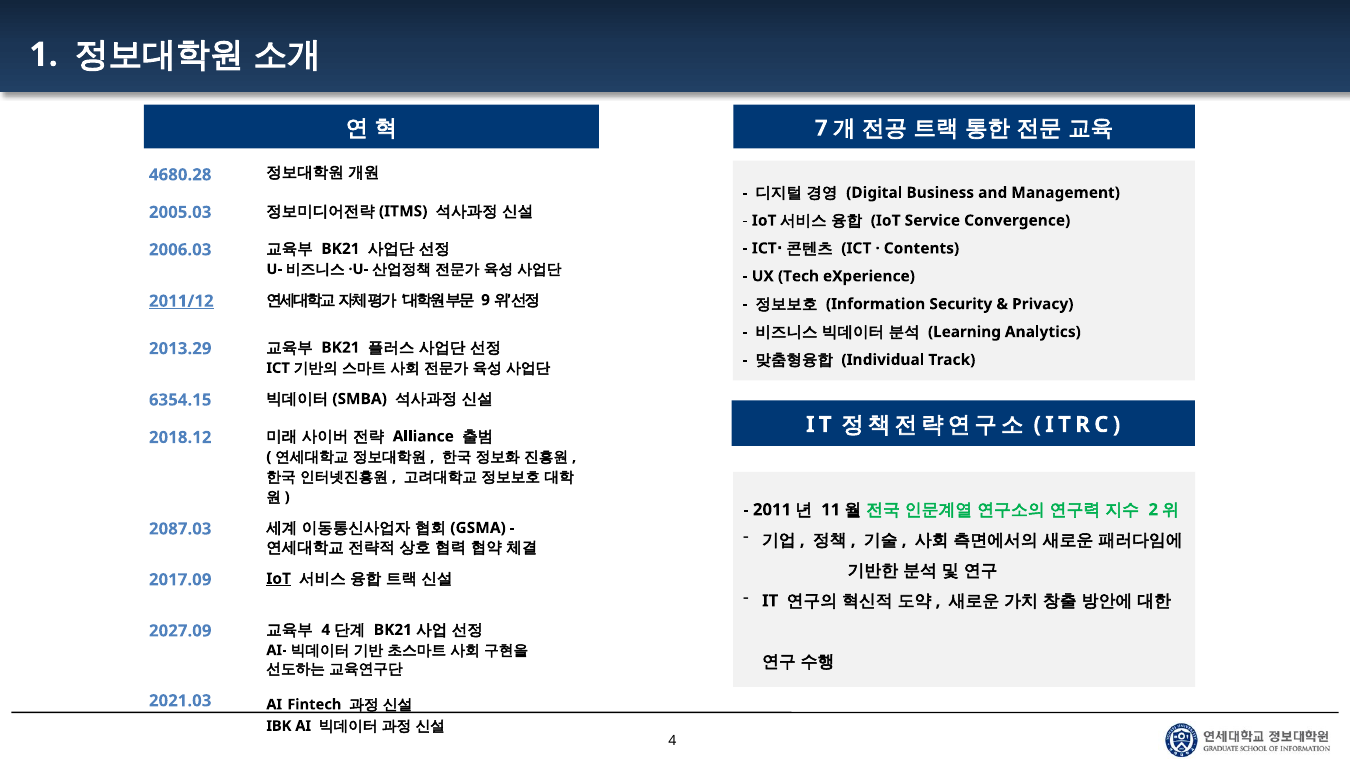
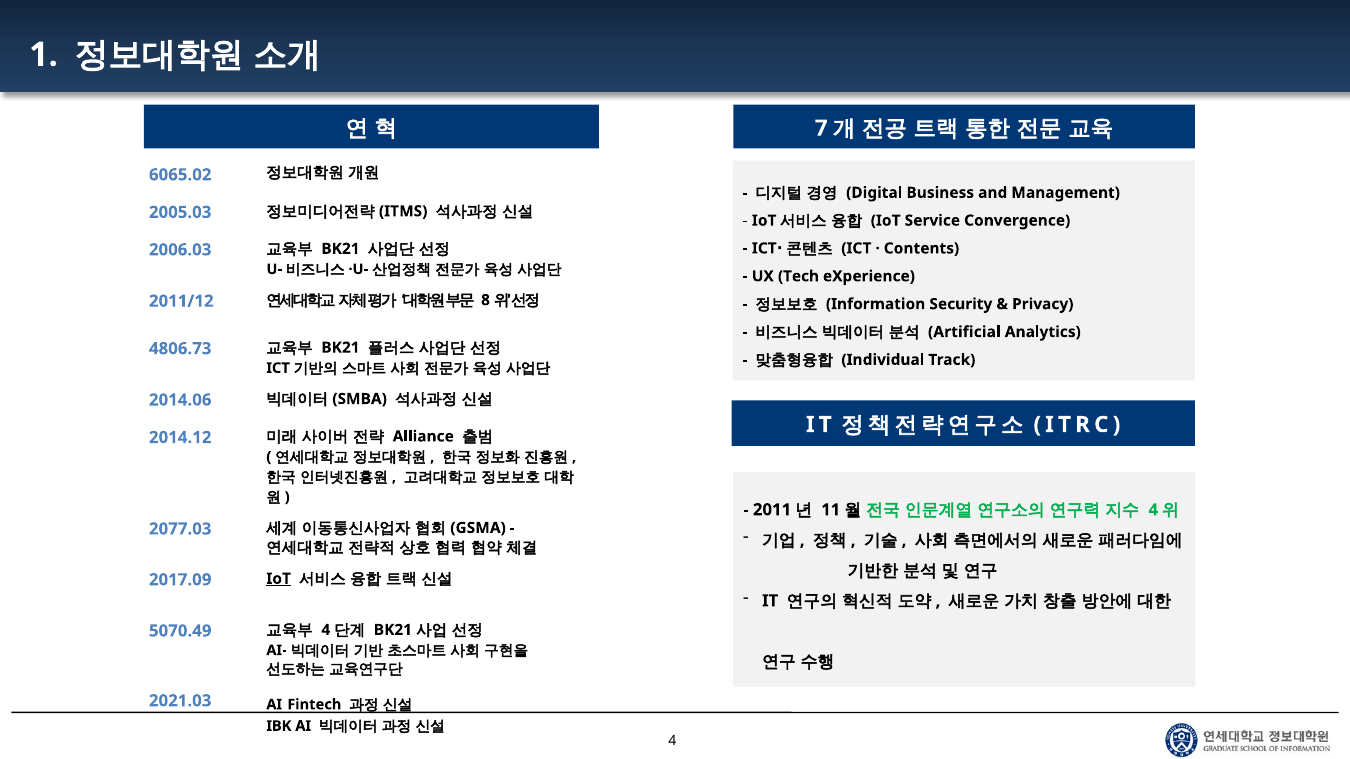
4680.28: 4680.28 -> 6065.02 (180, 175)
2011/12 underline: present -> none (181, 301)
9: 9 -> 8 (486, 300)
Learning: Learning -> Artificial (964, 332)
2013.29: 2013.29 -> 4806.73 (180, 349)
6354.15: 6354.15 -> 2014.06 (180, 400)
2018.12: 2018.12 -> 2014.12 (180, 438)
2: 2 -> 4 (1153, 510)
2087.03: 2087.03 -> 2077.03 (180, 529)
2027.09: 2027.09 -> 5070.49 (180, 631)
